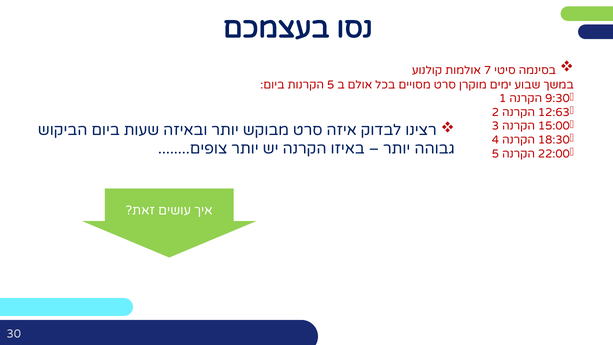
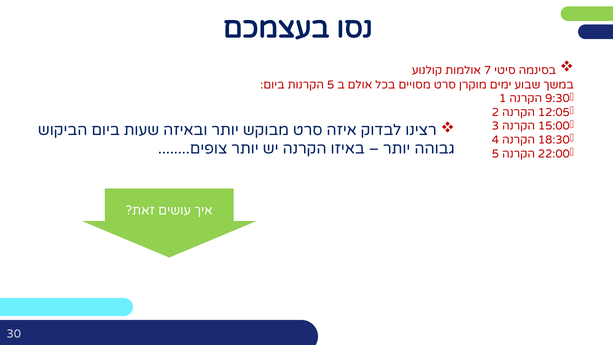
12:63: 12:63 -> 12:05 (554, 112)
